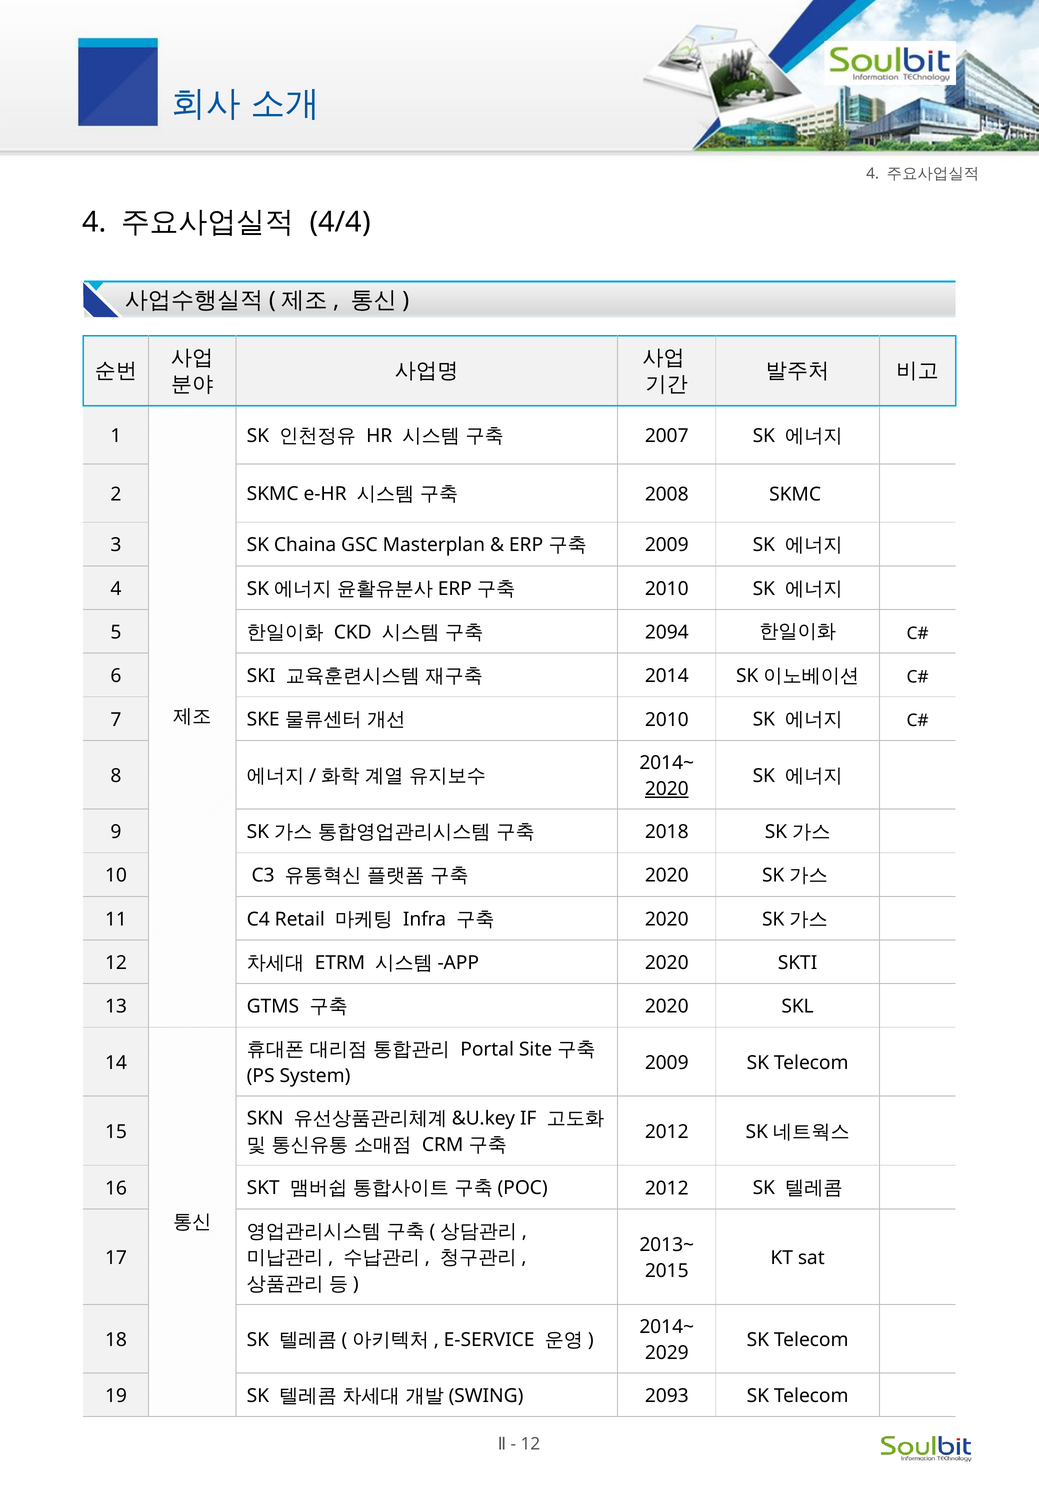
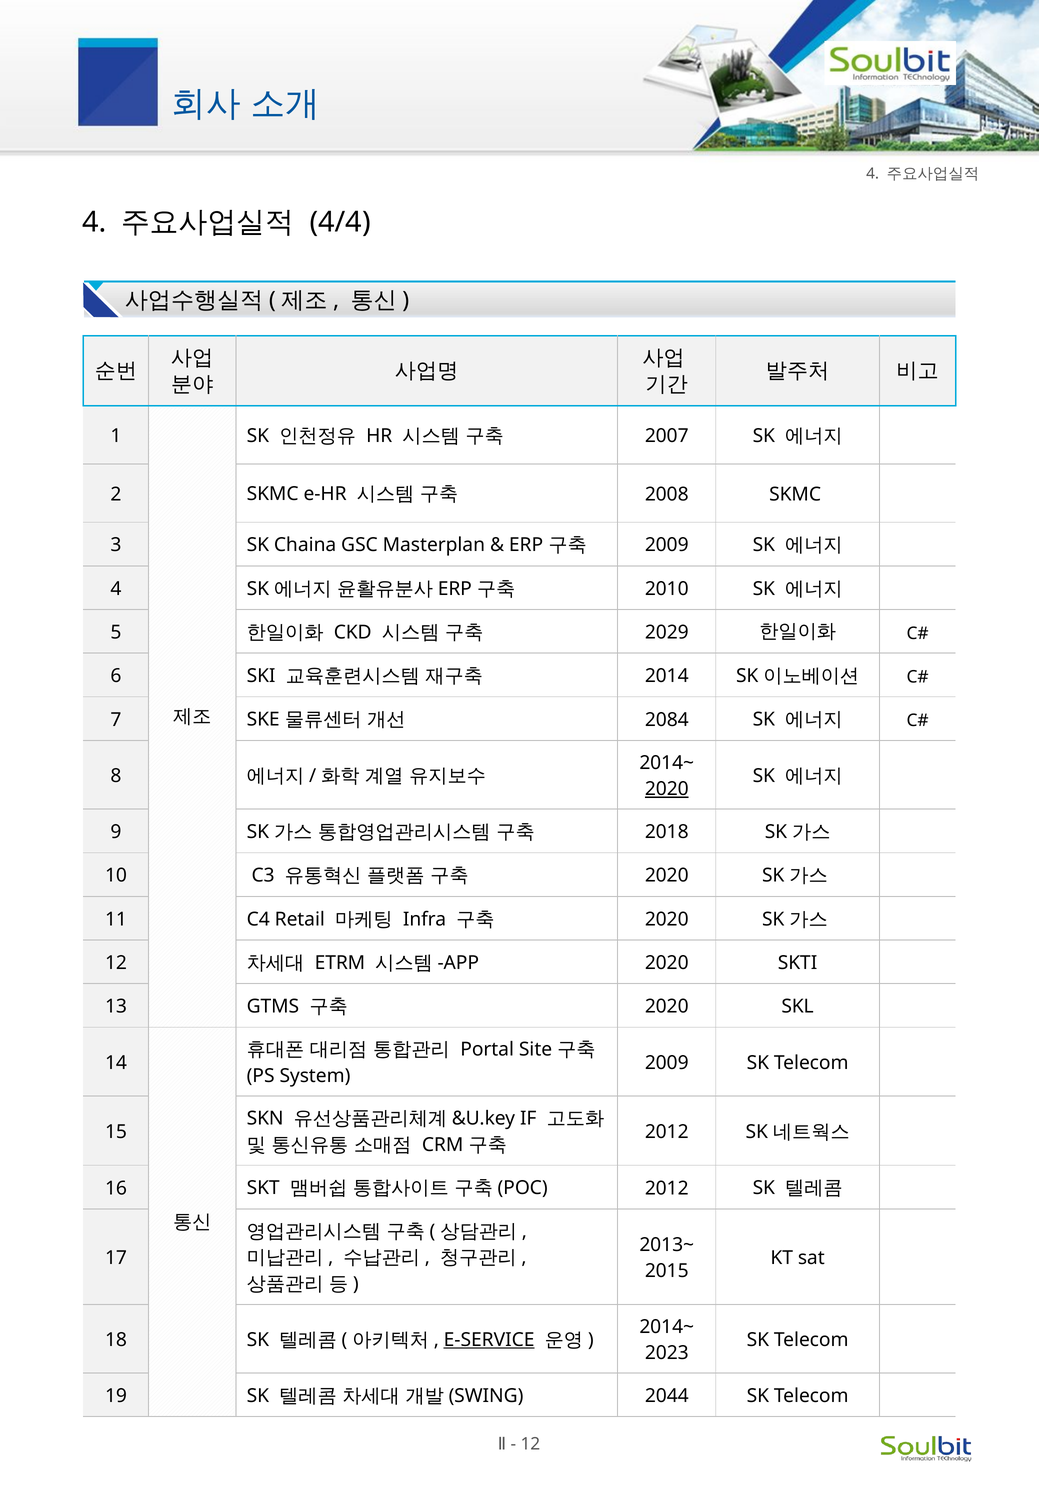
2094: 2094 -> 2029 (667, 632)
2010: 2010 -> 2084 (667, 720)
E-SERVICE underline: none -> present (489, 1340)
2029: 2029 -> 2023 (667, 1353)
2093: 2093 -> 2044 (667, 1396)
